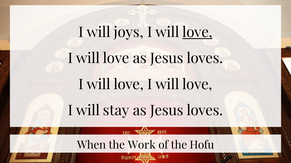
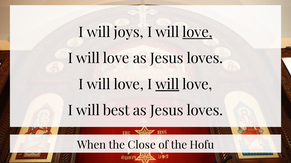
will underline: none -> present (167, 85)
stay: stay -> best (116, 111)
Work: Work -> Close (142, 146)
